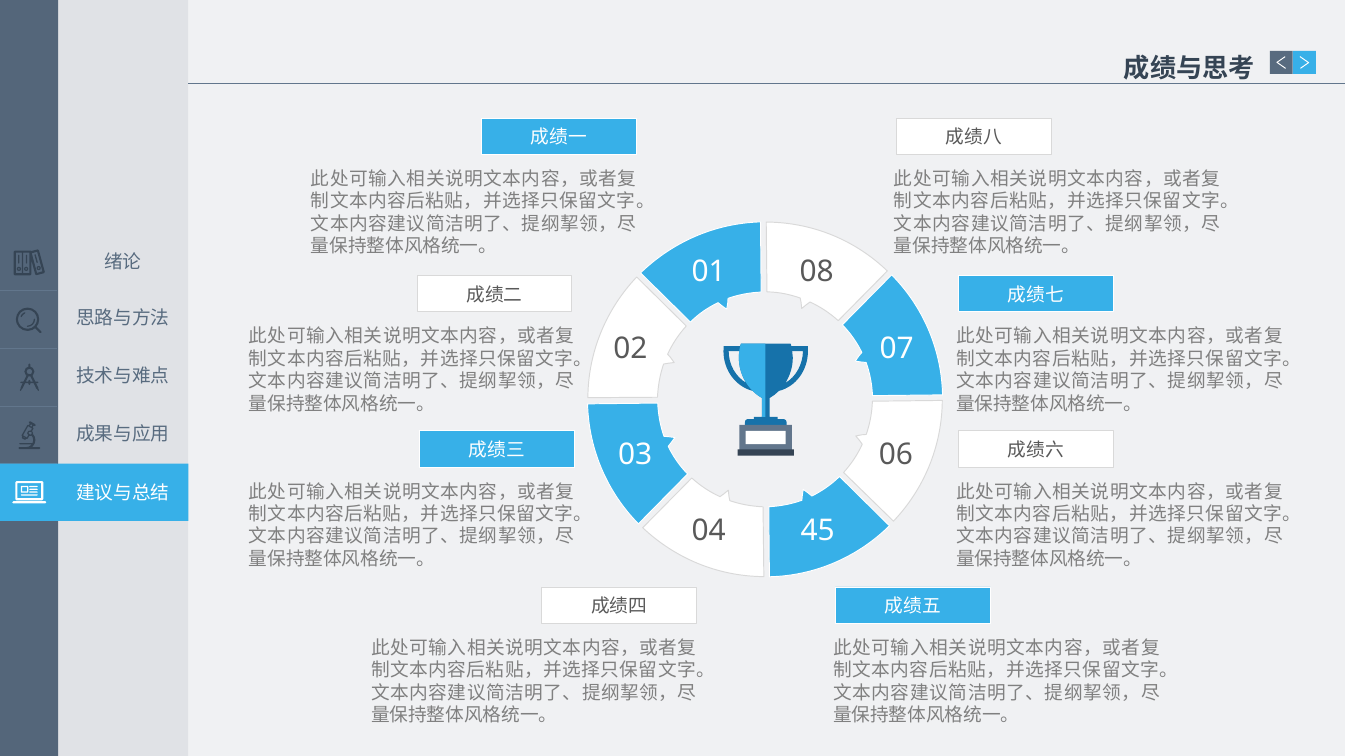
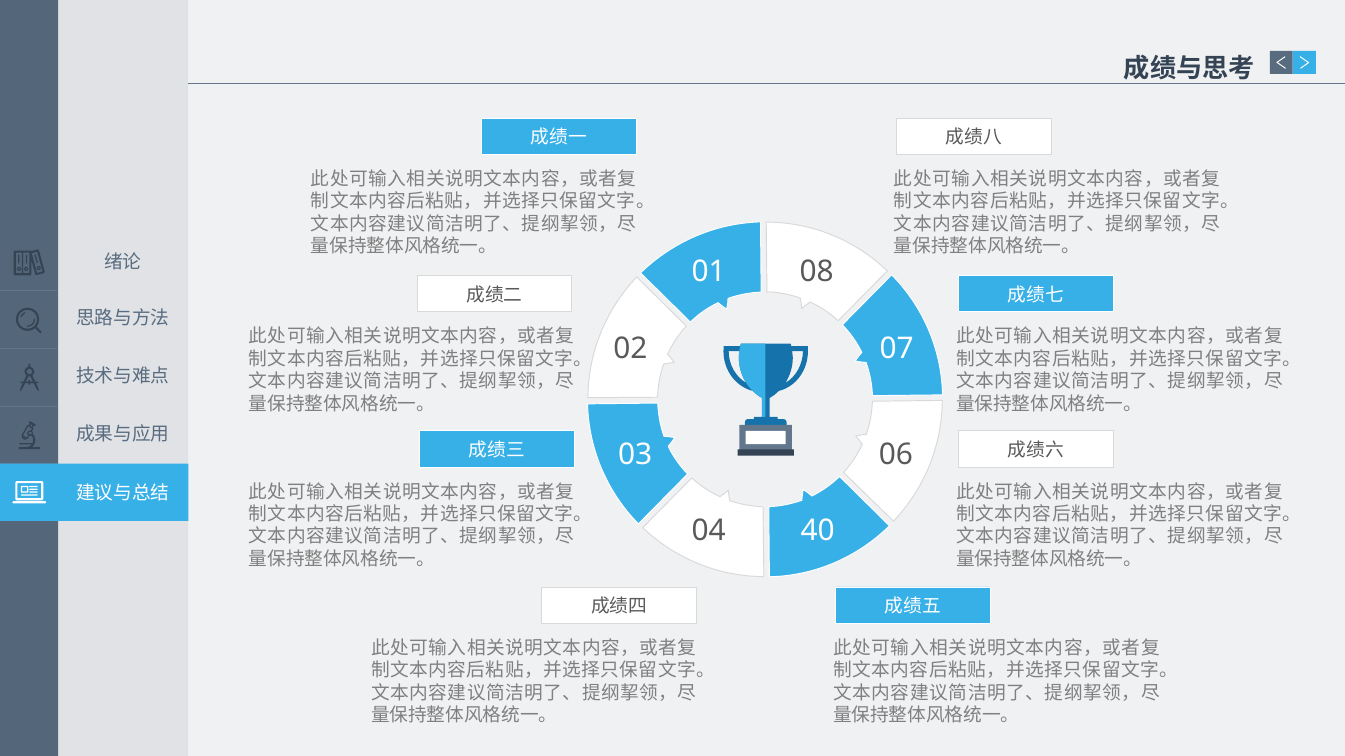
45: 45 -> 40 (818, 531)
